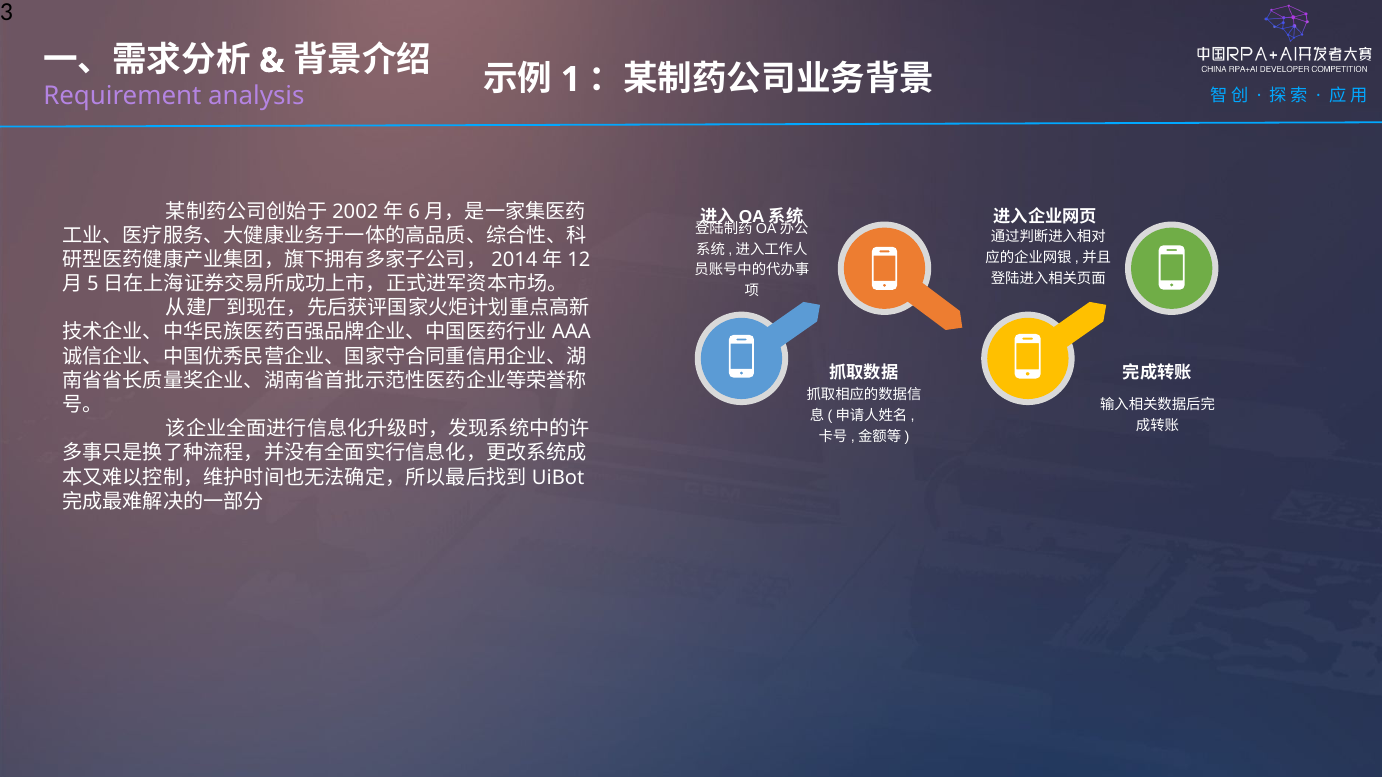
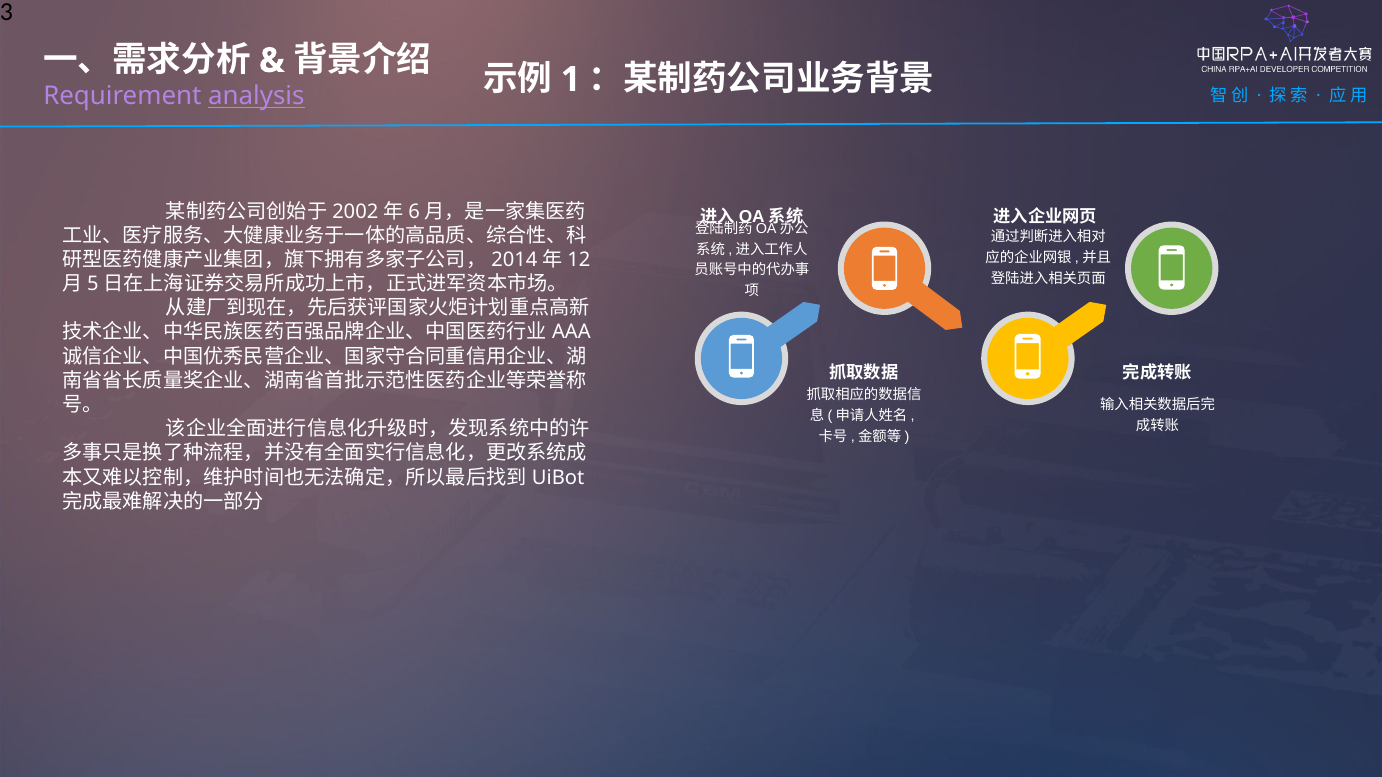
analysis underline: none -> present (256, 96)
